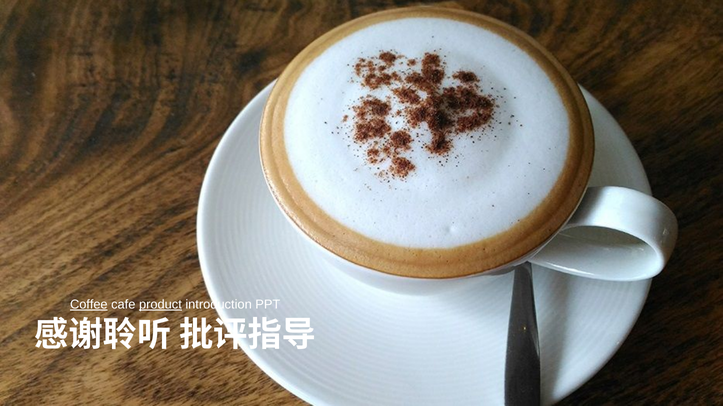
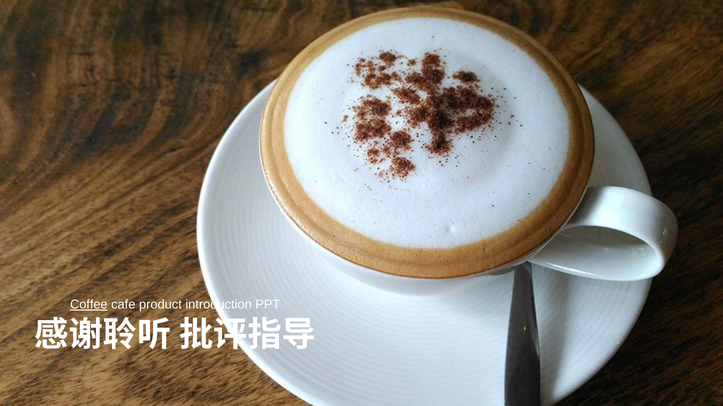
product underline: present -> none (160, 305)
